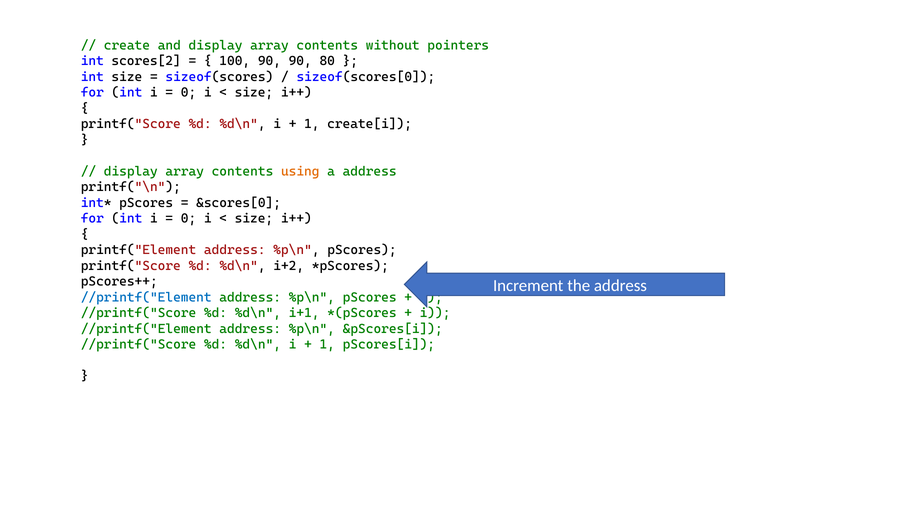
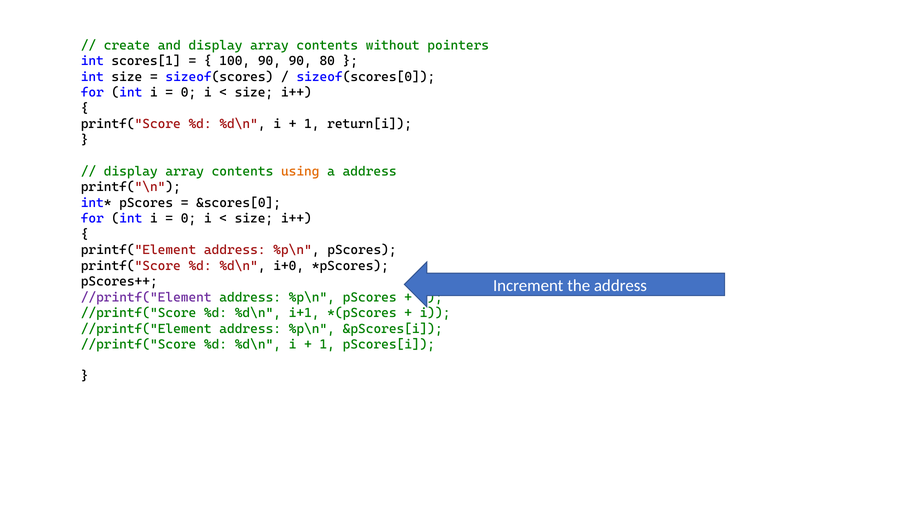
scores[2: scores[2 -> scores[1 (146, 61)
create[i: create[i -> return[i (370, 124)
i+2: i+2 -> i+0 (289, 266)
//printf("Element colour: blue -> purple (146, 297)
